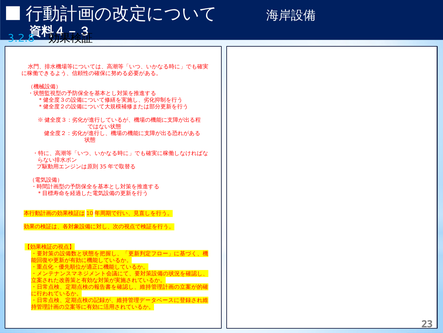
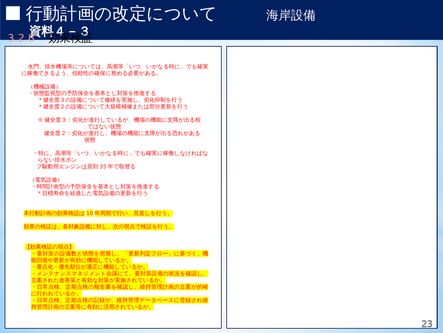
3.2.8 colour: light blue -> pink (21, 38)
